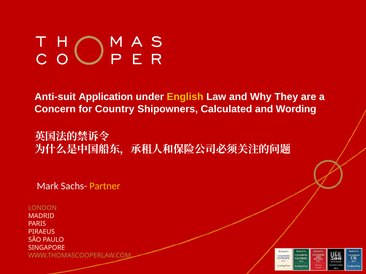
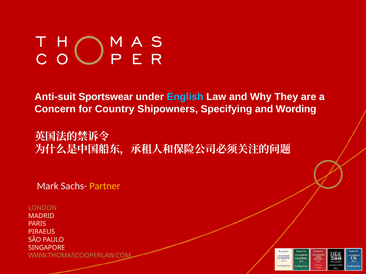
Application: Application -> Sportswear (106, 97)
English colour: yellow -> light blue (185, 97)
Calculated: Calculated -> Specifying (226, 109)
